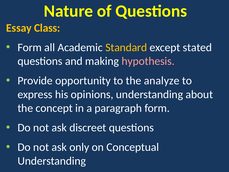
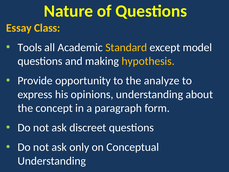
Form: Form -> Tools (30, 47)
stated: stated -> model (197, 47)
hypothesis colour: pink -> yellow (148, 61)
